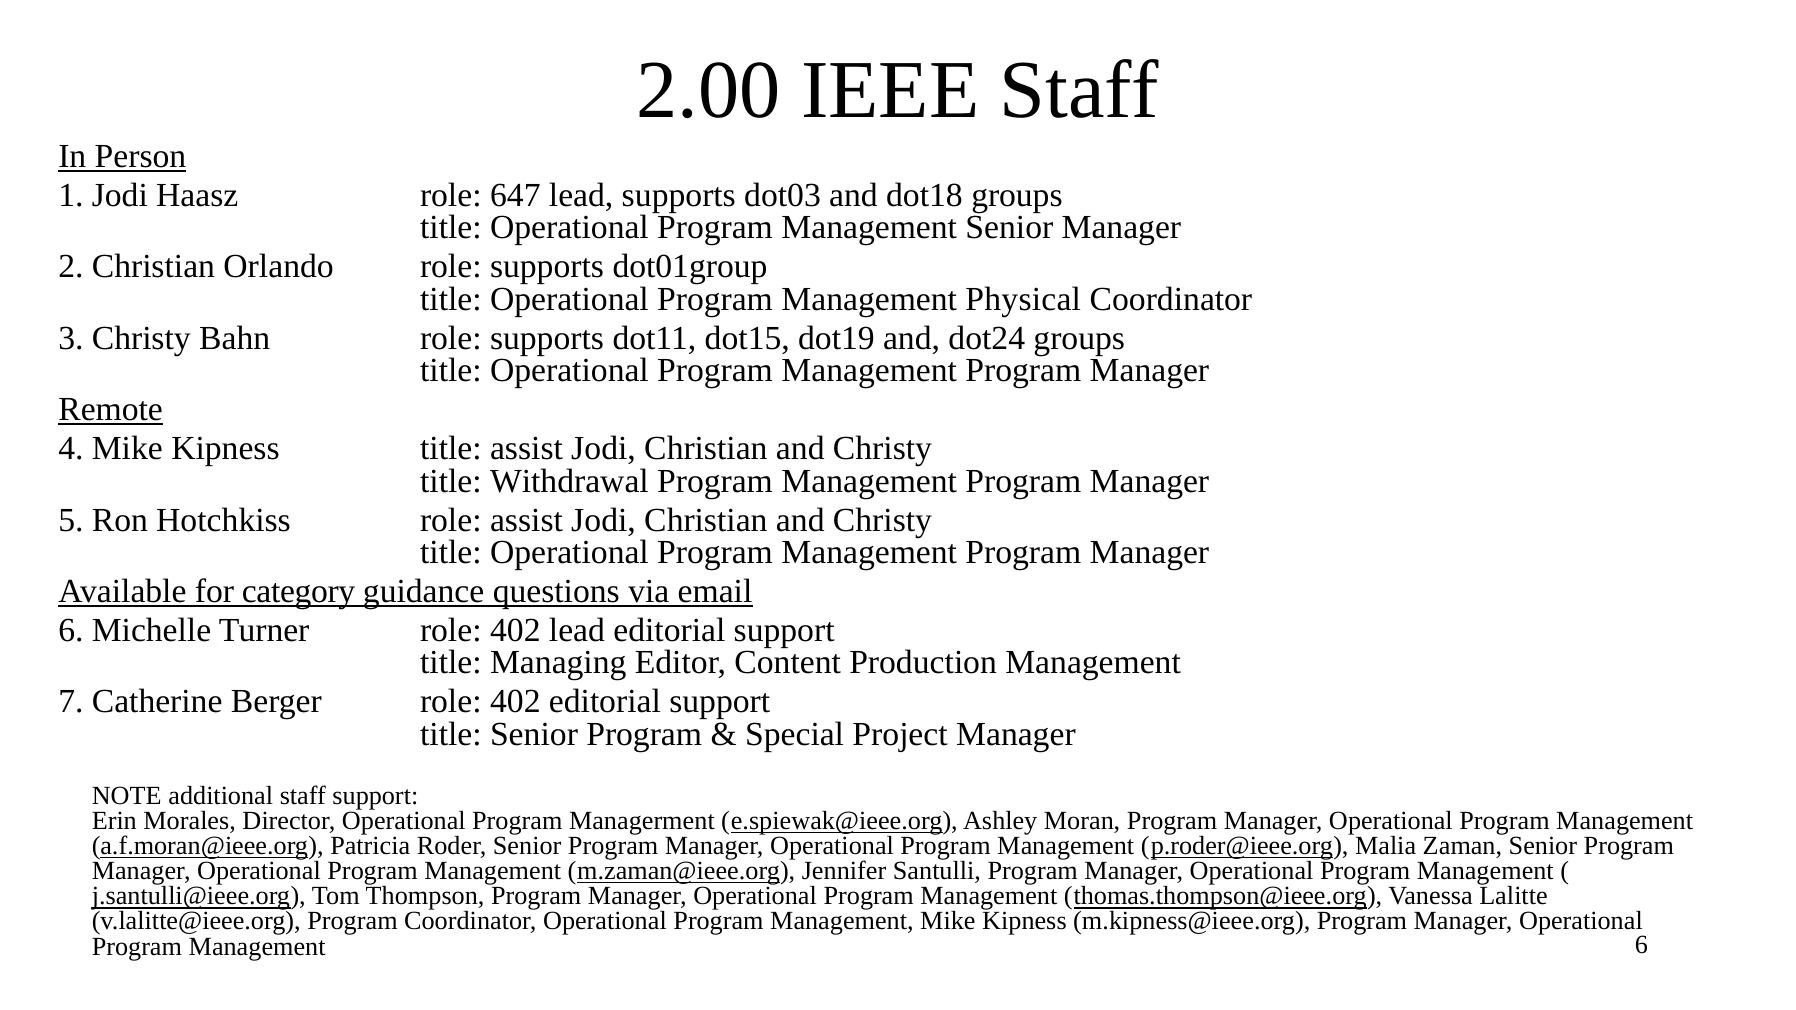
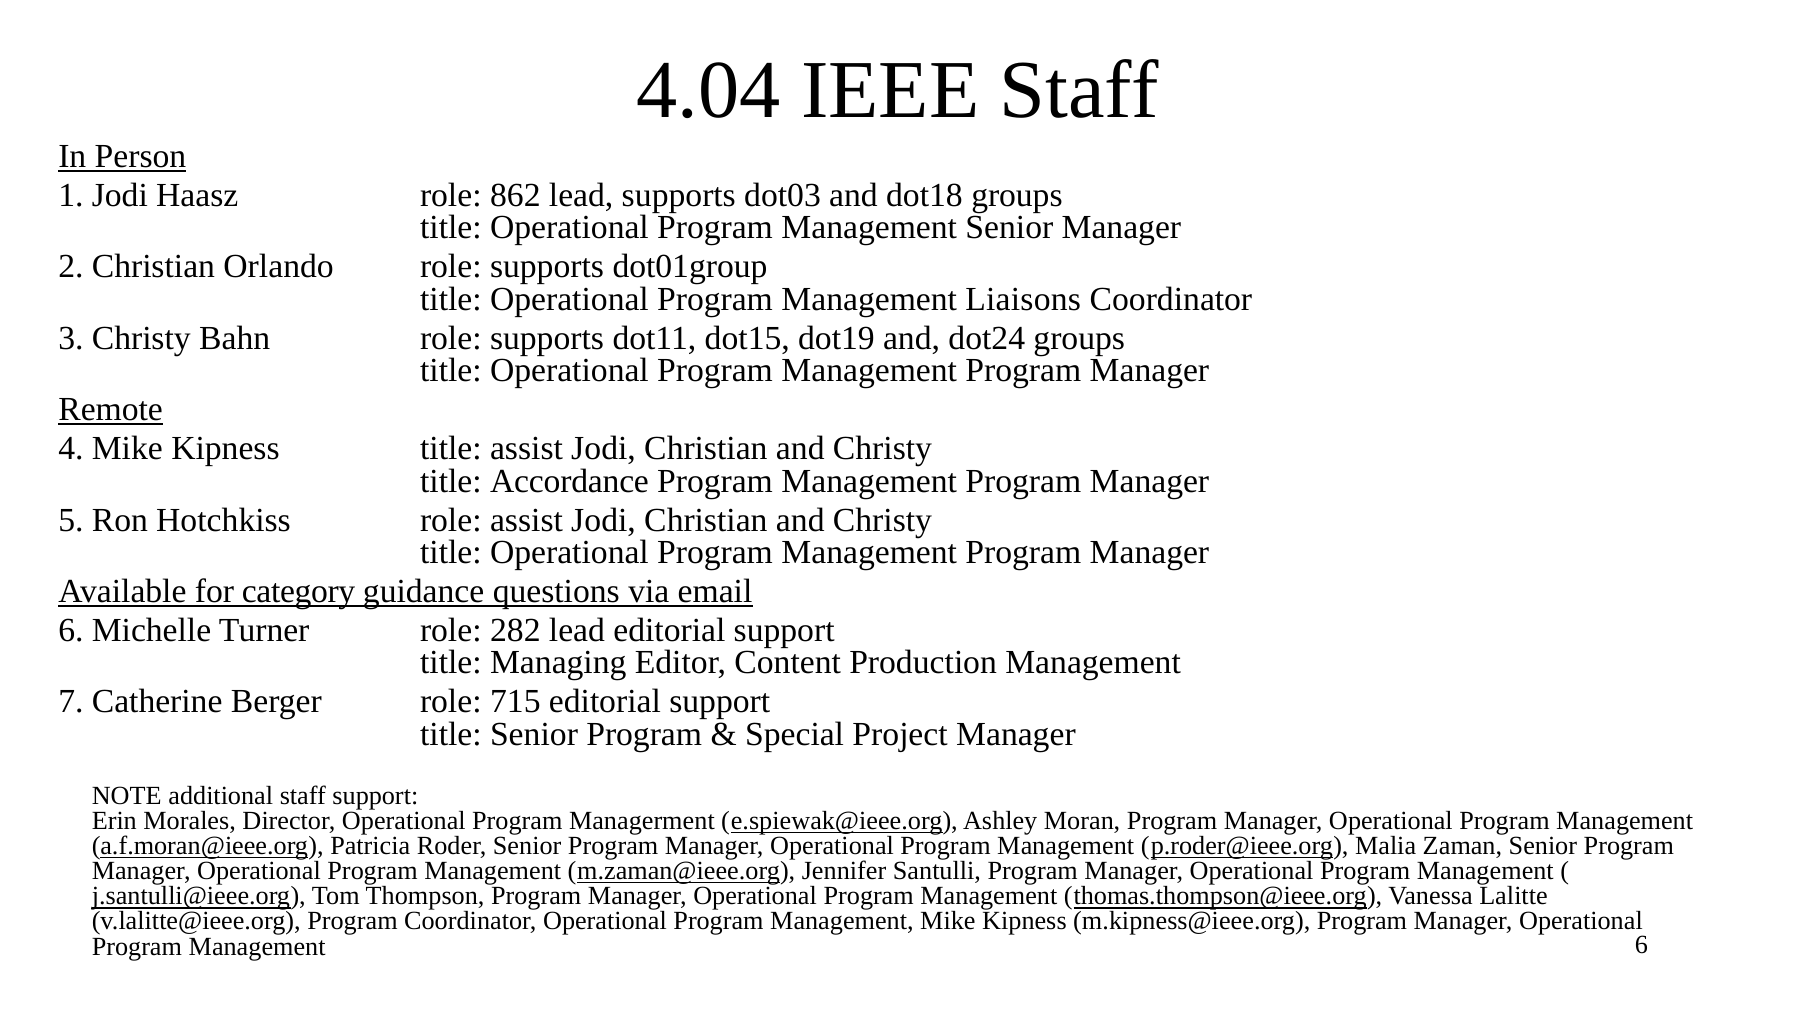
2.00: 2.00 -> 4.04 (709, 90)
647: 647 -> 862 (515, 195)
Physical: Physical -> Liaisons (1023, 299)
Withdrawal: Withdrawal -> Accordance (570, 481)
Turner role 402: 402 -> 282 (515, 631)
Berger role 402: 402 -> 715 (515, 702)
